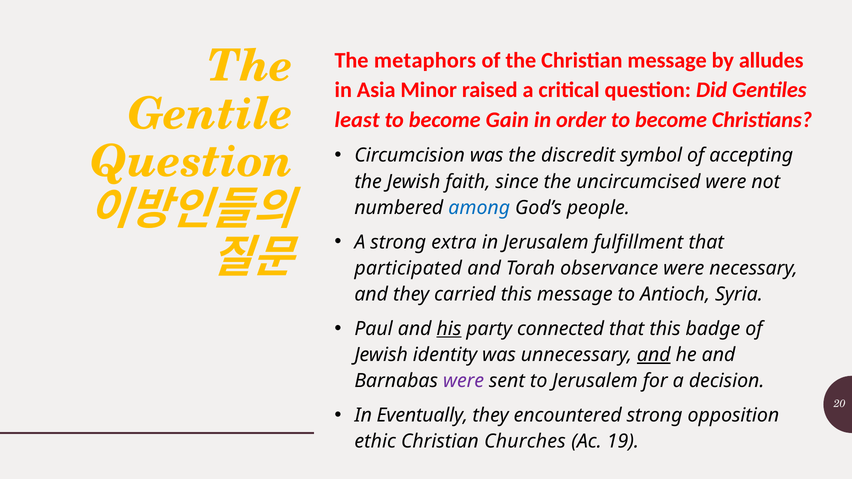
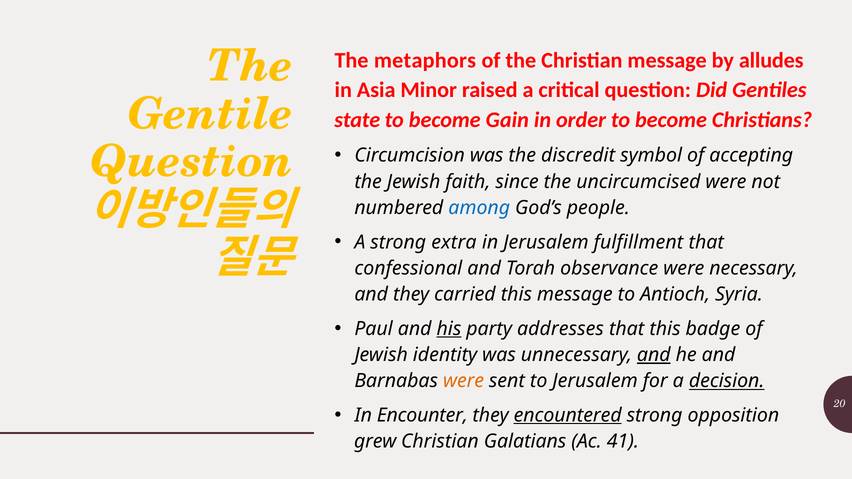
least: least -> state (357, 120)
participated: participated -> confessional (408, 268)
connected: connected -> addresses (560, 329)
were colour: purple -> orange (464, 381)
decision underline: none -> present (727, 381)
Eventually: Eventually -> Encounter (422, 415)
encountered underline: none -> present (568, 415)
ethic: ethic -> grew (375, 442)
Churches: Churches -> Galatians (525, 442)
19: 19 -> 41 (623, 442)
